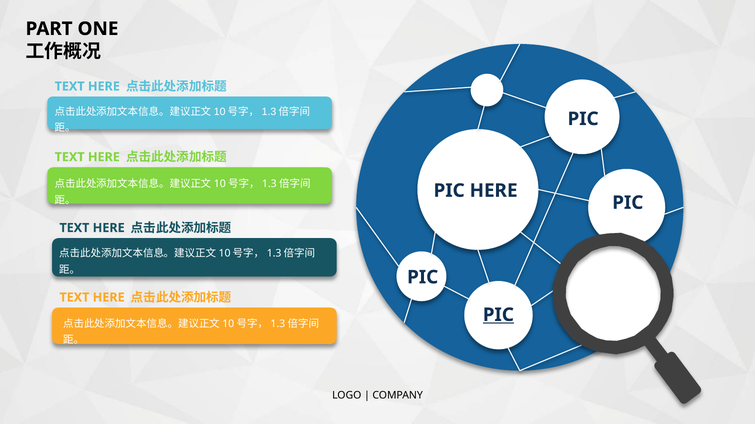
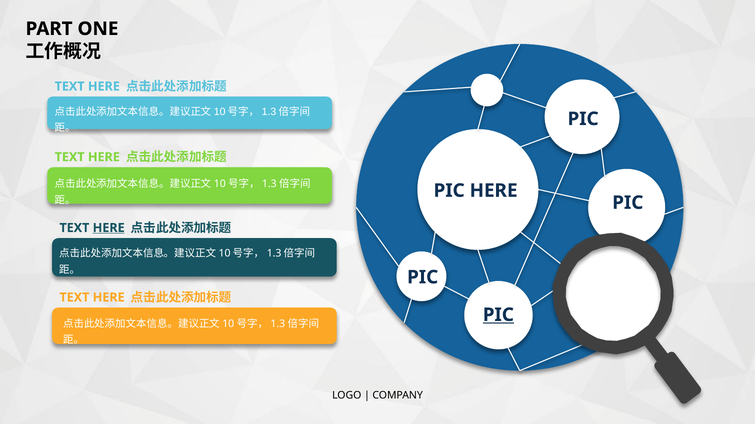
HERE underline: none -> present (109, 228)
